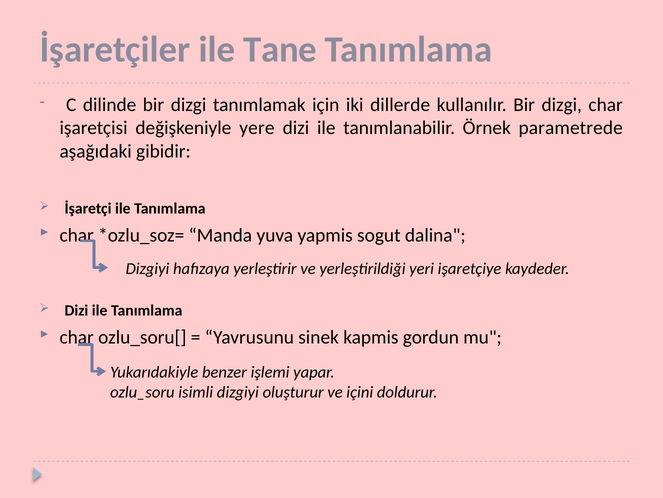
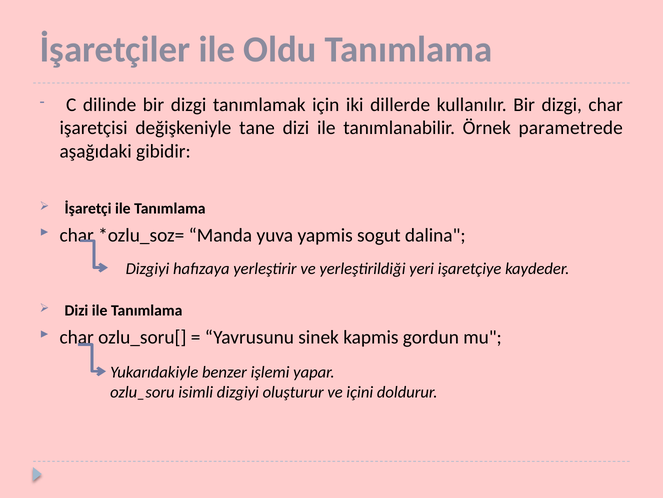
Tane: Tane -> Oldu (280, 49)
yere: yere -> tane (257, 128)
